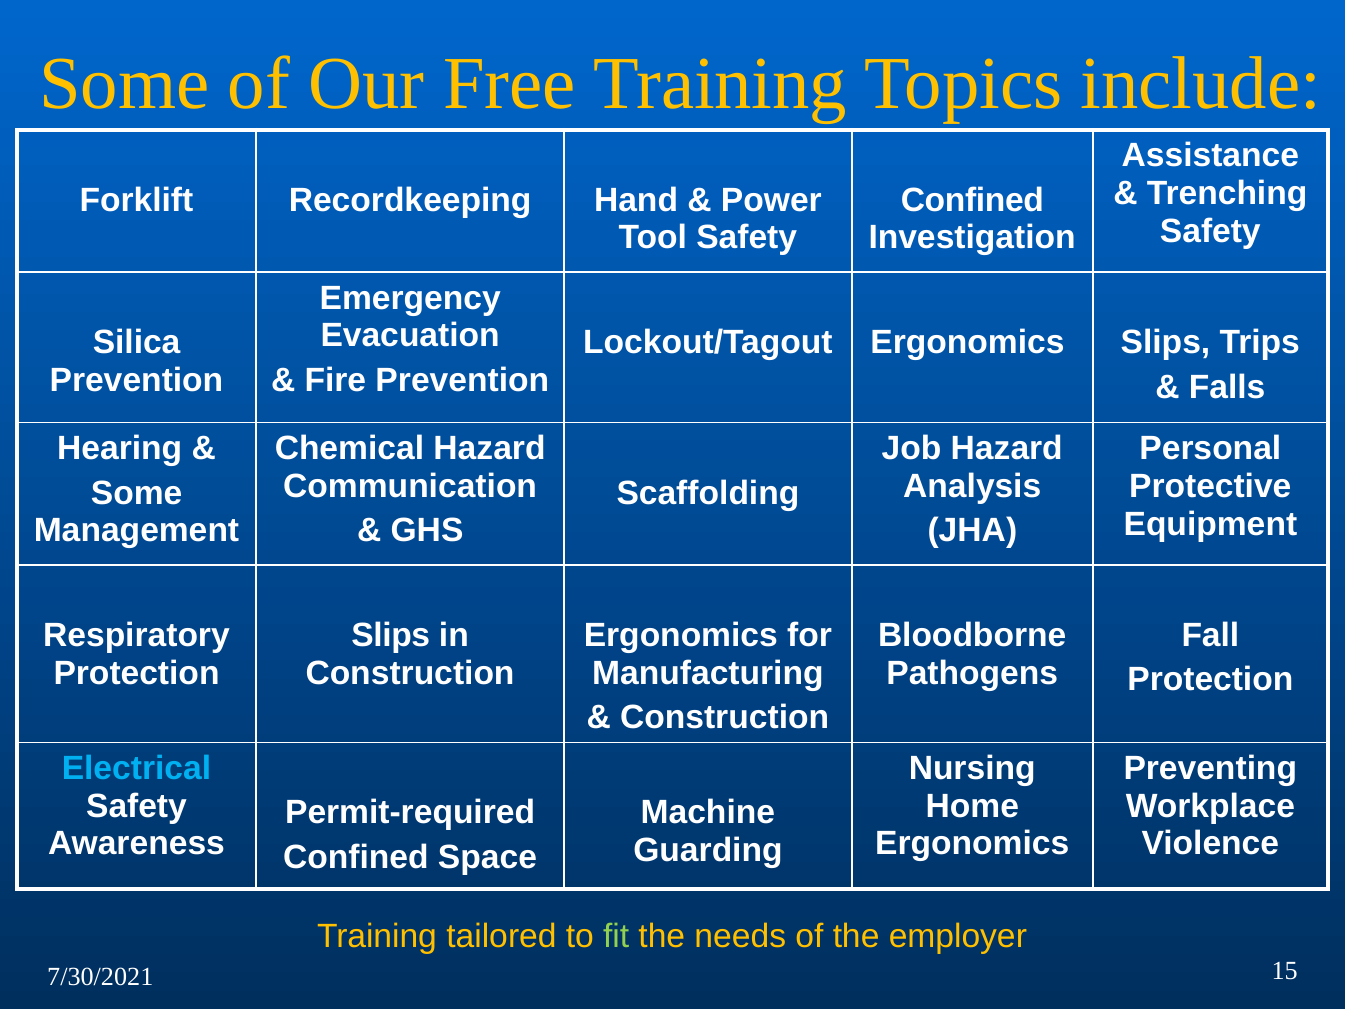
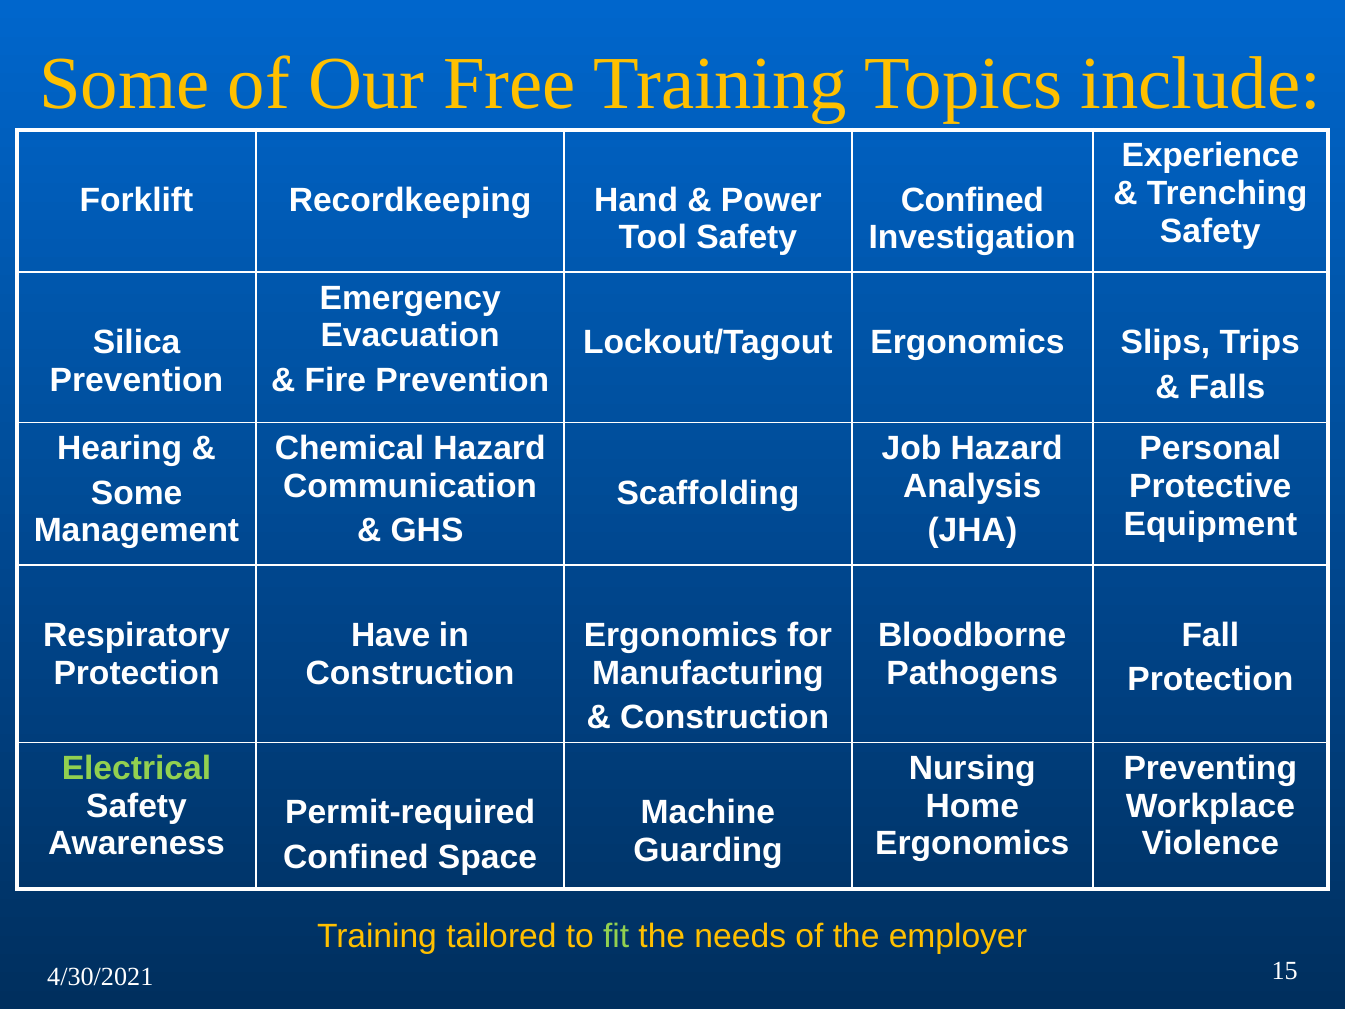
Assistance: Assistance -> Experience (1210, 156)
Slips: Slips -> Have (391, 635)
Electrical colour: light blue -> light green (136, 768)
7/30/2021: 7/30/2021 -> 4/30/2021 (100, 977)
